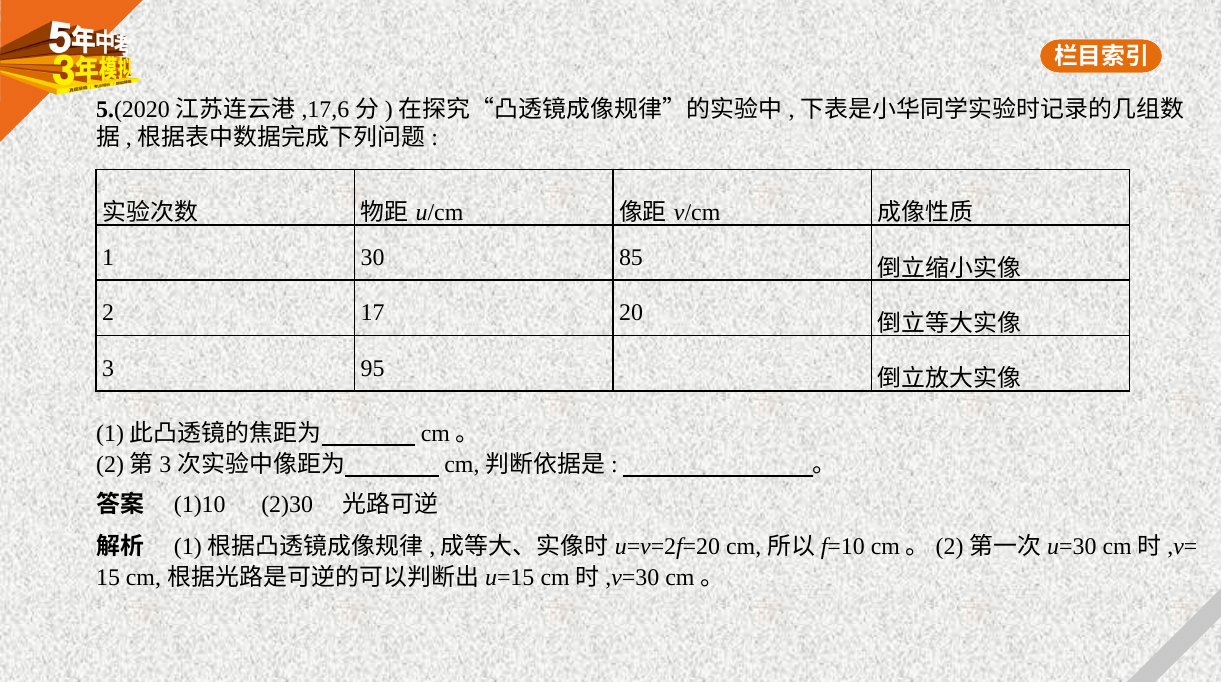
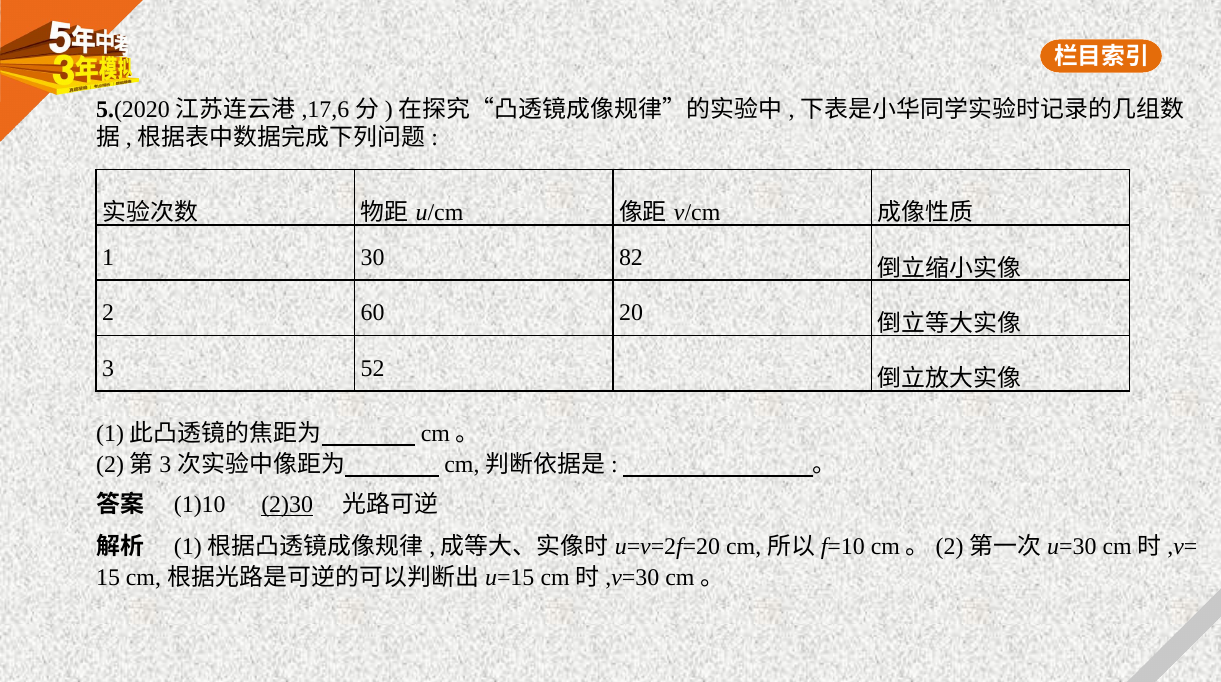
85: 85 -> 82 (631, 258)
17: 17 -> 60 (373, 313)
95: 95 -> 52 (373, 369)
2)30 underline: none -> present (287, 505)
